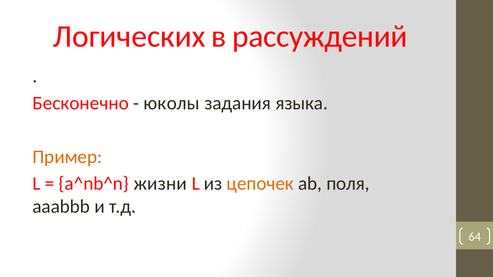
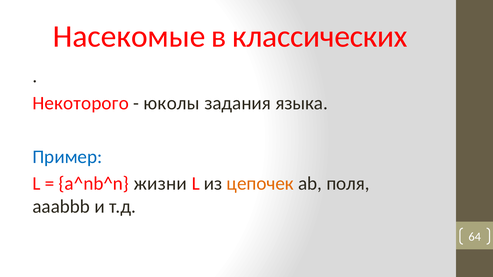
Логических: Логических -> Насекомые (129, 36)
рассуждений: рассуждений -> классических (320, 36)
Бесконечно: Бесконечно -> Некоторого (81, 103)
Пример colour: orange -> blue (67, 157)
